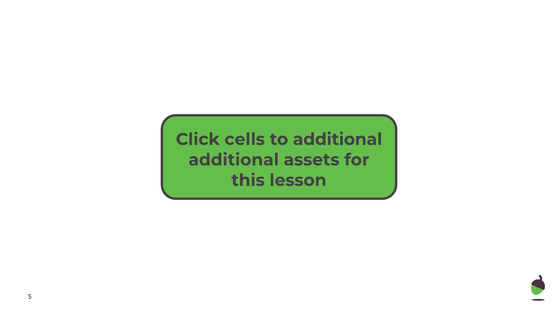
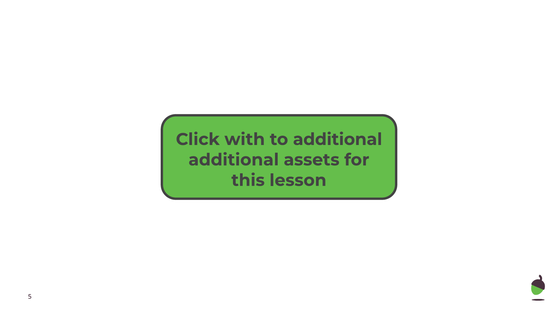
cells: cells -> with (245, 139)
